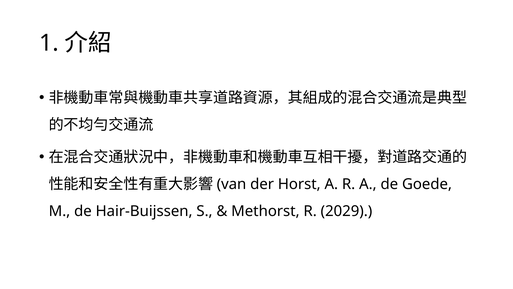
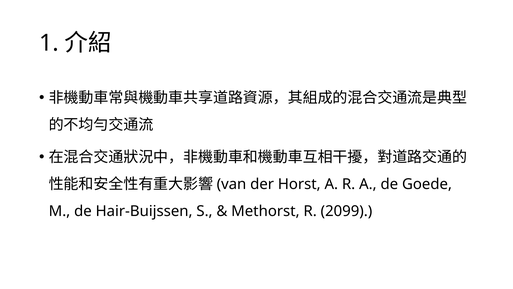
2029: 2029 -> 2099 (346, 211)
